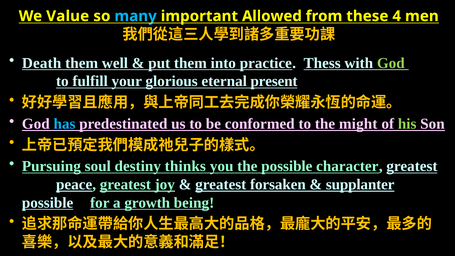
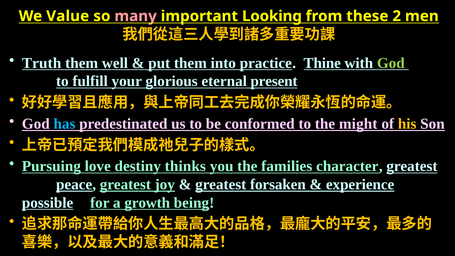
many colour: light blue -> pink (136, 16)
Allowed: Allowed -> Looking (272, 16)
4: 4 -> 2 (397, 16)
Death: Death -> Truth (42, 63)
Thess: Thess -> Thine (322, 63)
his colour: light green -> yellow (407, 124)
soul: soul -> love (98, 166)
the possible: possible -> families (287, 166)
supplanter: supplanter -> experience (360, 184)
